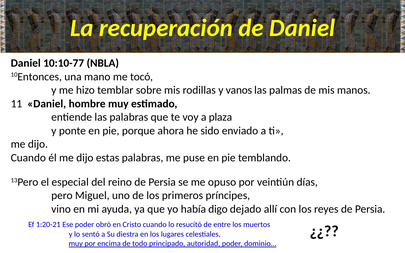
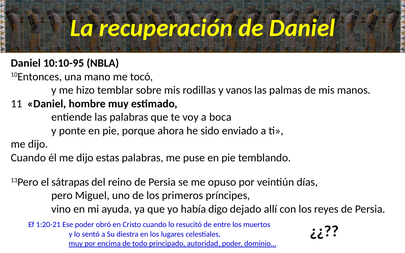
10:10-77: 10:10-77 -> 10:10-95 (64, 63)
plaza: plaza -> boca (220, 117)
especial: especial -> sátrapas (70, 182)
